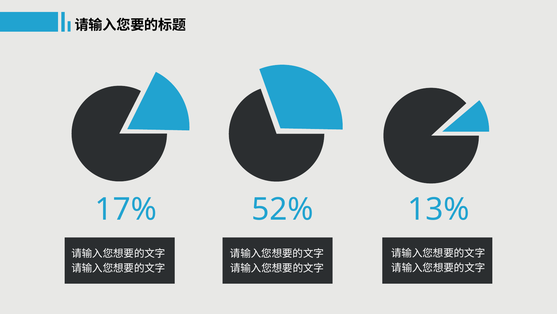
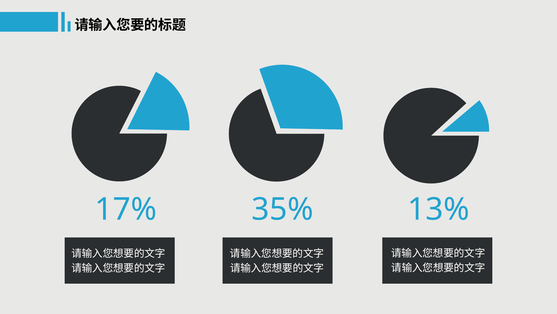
52%: 52% -> 35% (282, 209)
